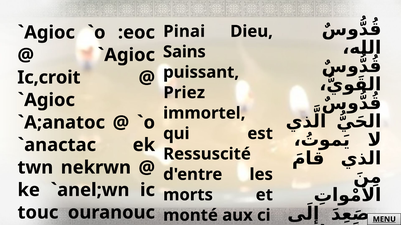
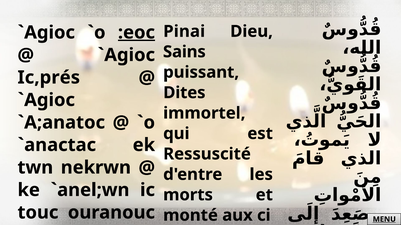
:eoc underline: none -> present (136, 33)
Ic,croit: Ic,croit -> Ic,prés (49, 78)
Priez: Priez -> Dites (184, 93)
